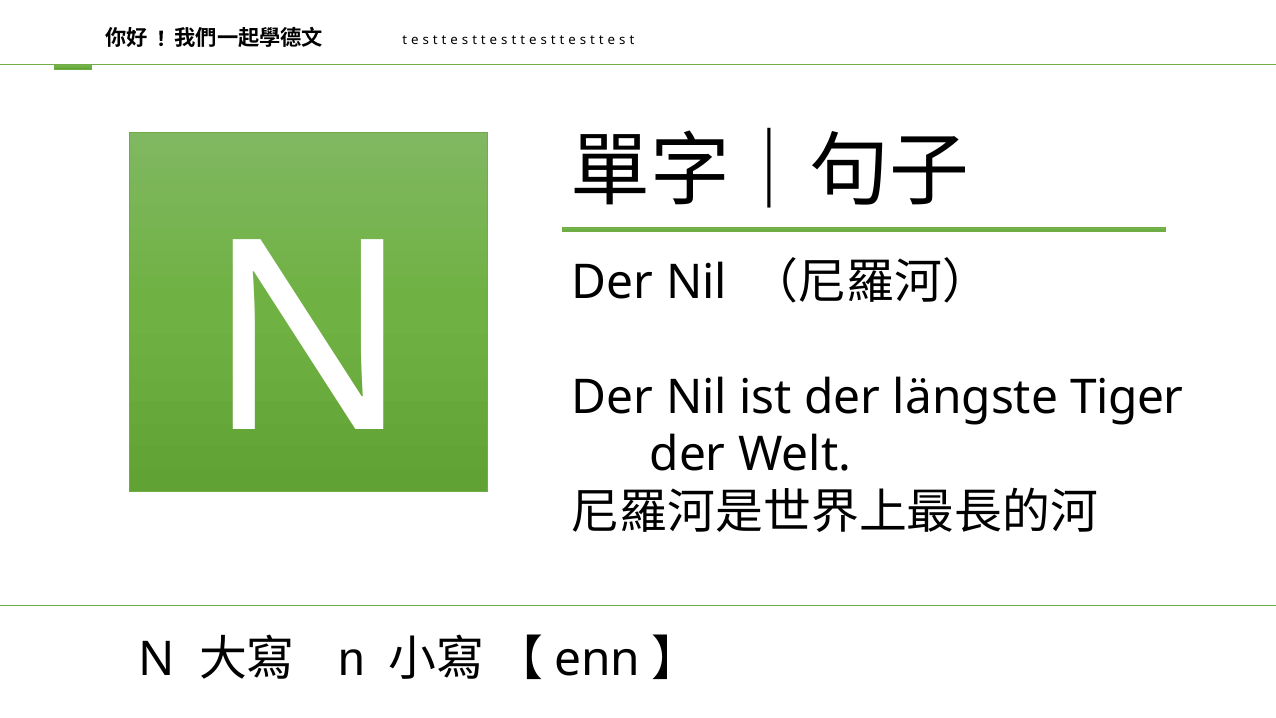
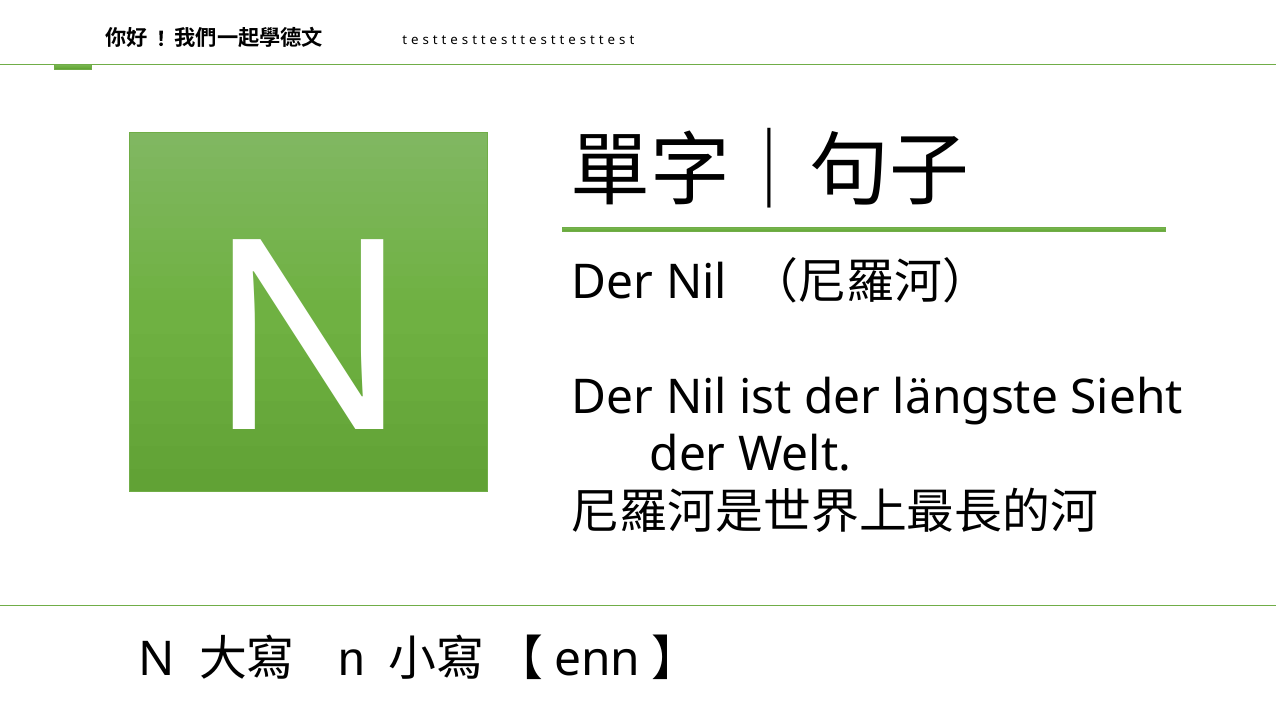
Tiger: Tiger -> Sieht (1127, 397)
